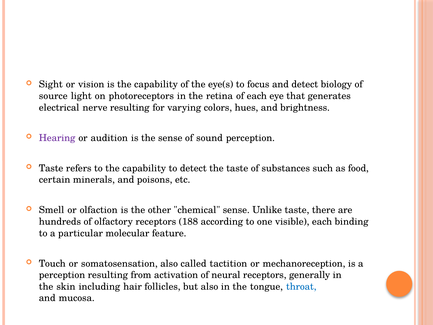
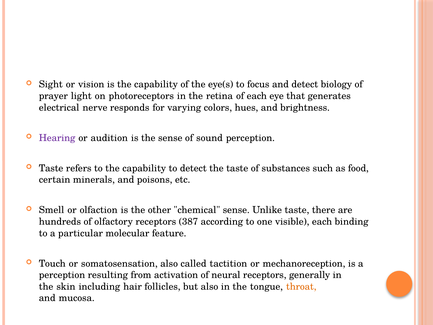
source: source -> prayer (53, 96)
nerve resulting: resulting -> responds (130, 107)
188: 188 -> 387 (188, 221)
throat colour: blue -> orange (301, 286)
